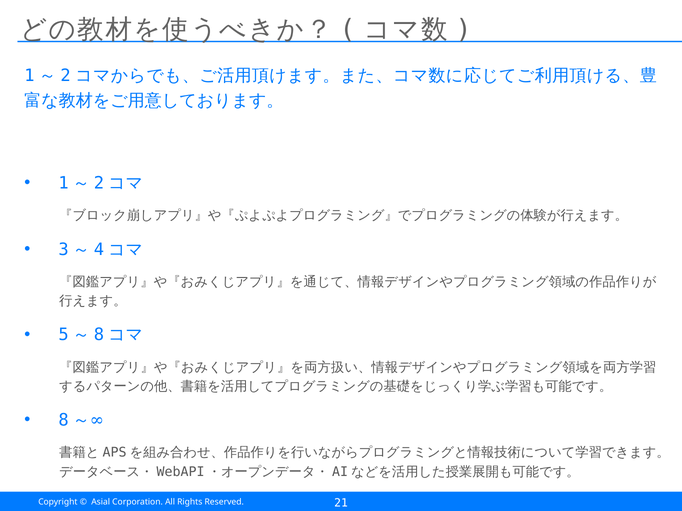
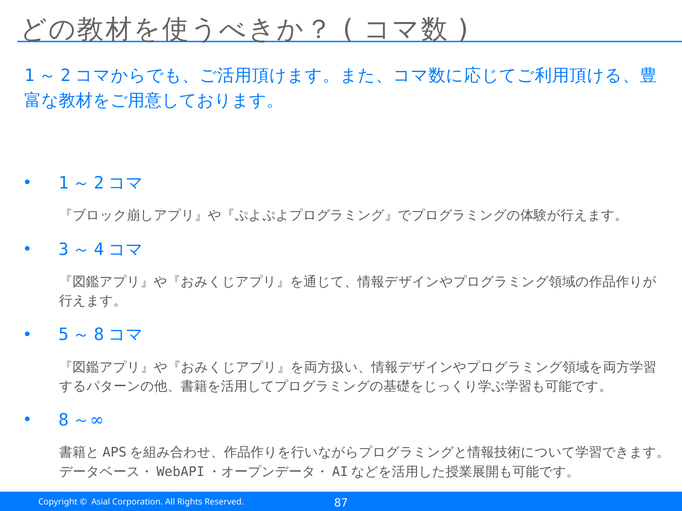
21: 21 -> 87 (341, 503)
